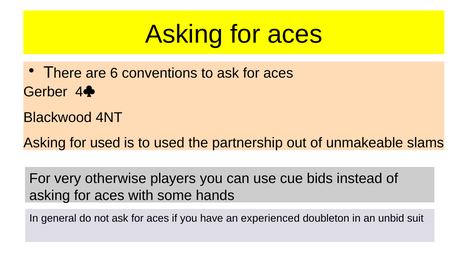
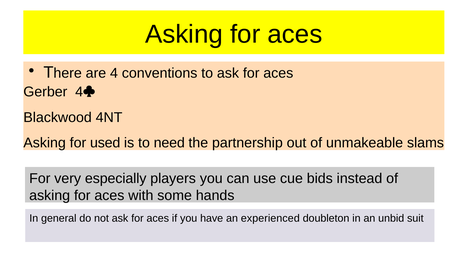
6: 6 -> 4 (114, 73)
to used: used -> need (169, 143)
otherwise: otherwise -> especially (116, 179)
